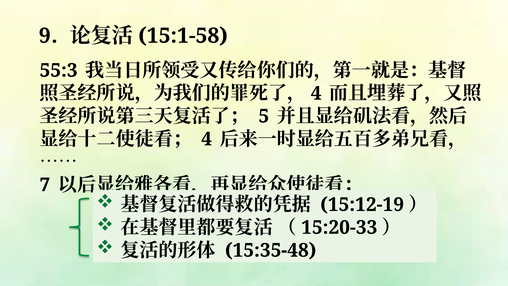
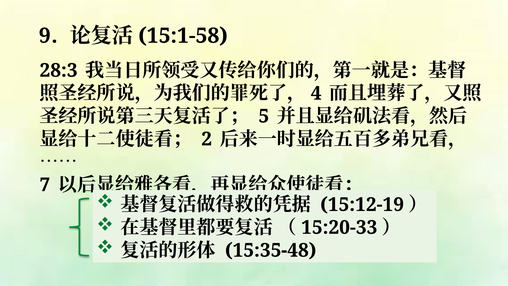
55:3: 55:3 -> 28:3 (59, 70)
4: 4 -> 2 (207, 139)
